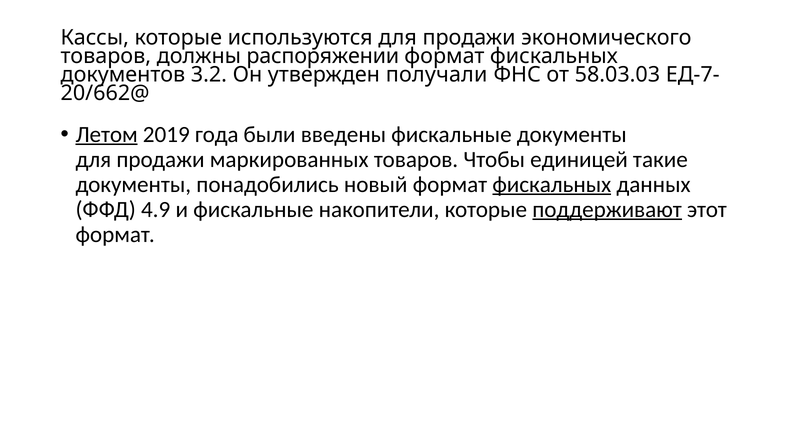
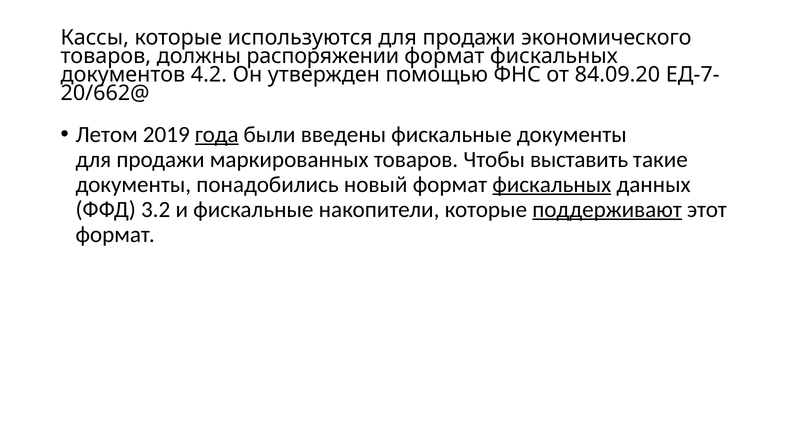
3.2: 3.2 -> 4.2 (209, 75)
получали: получали -> помощью (437, 75)
58.03.03: 58.03.03 -> 84.09.20 (617, 75)
Летом underline: present -> none (107, 134)
года underline: none -> present (217, 134)
единицей: единицей -> выставить (579, 159)
4.9: 4.9 -> 3.2 (156, 210)
